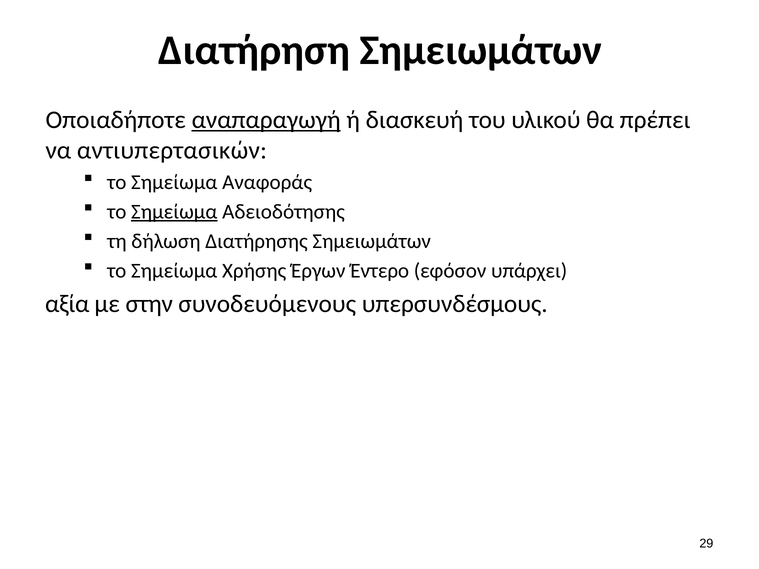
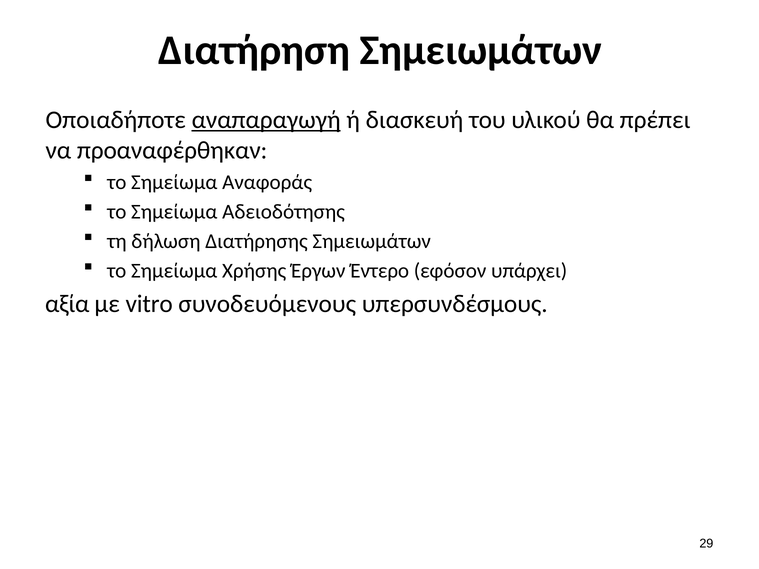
αντιυπερτασικών: αντιυπερτασικών -> προαναφέρθηκαν (172, 150)
Σημείωμα underline: present -> none (174, 212)
στην: στην -> vitro (149, 304)
